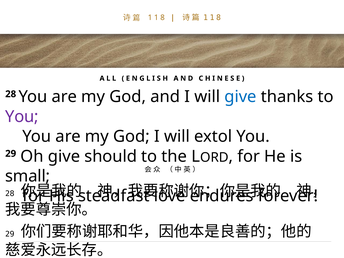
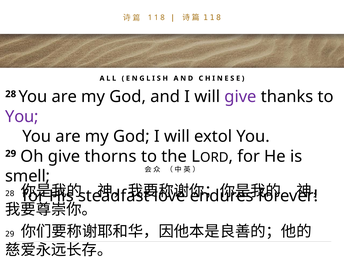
give colour: blue -> purple (240, 97)
should: should -> thorns (111, 156)
small: small -> smell (28, 176)
